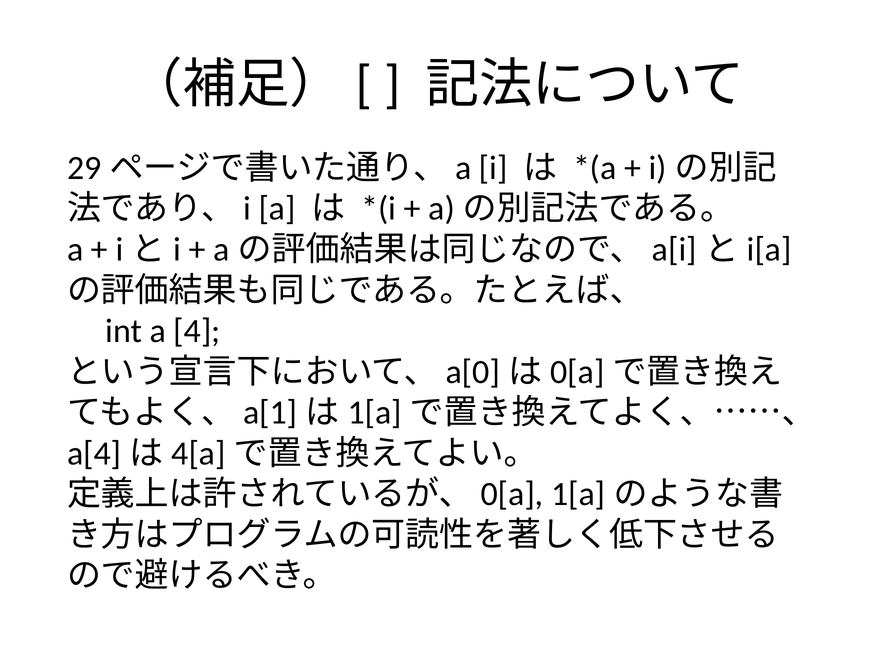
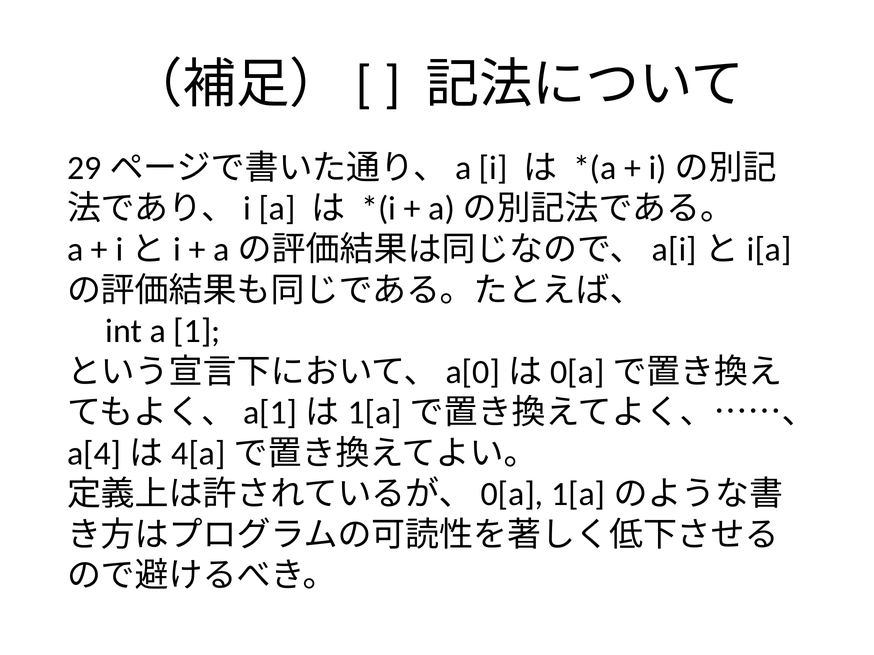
4: 4 -> 1 (197, 331)
